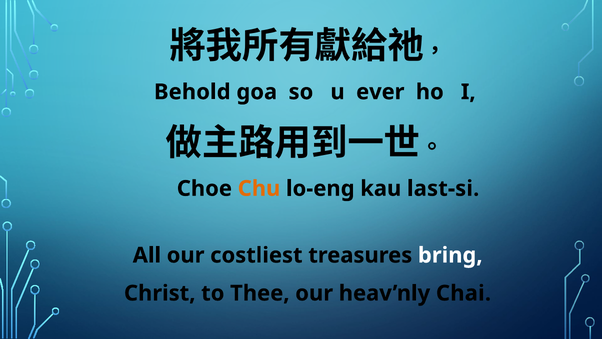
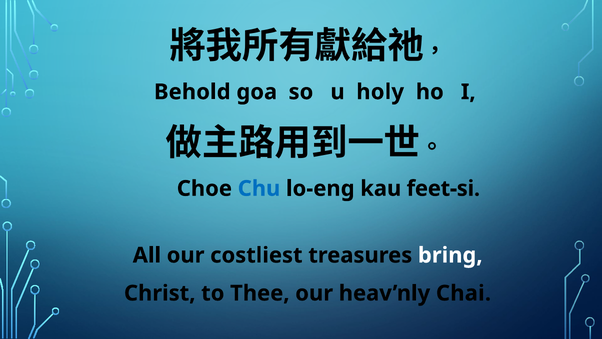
ever: ever -> holy (380, 92)
Chu colour: orange -> blue (259, 188)
last-si: last-si -> feet-si (443, 188)
